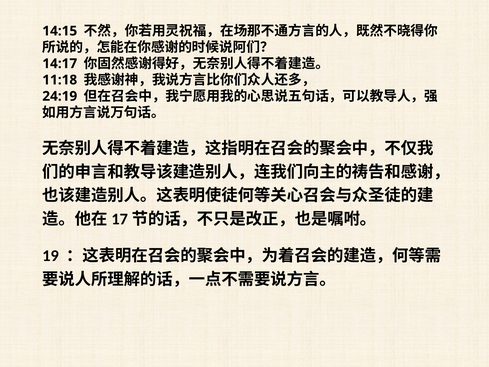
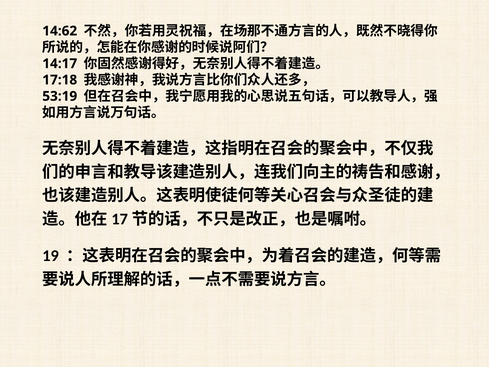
14:15: 14:15 -> 14:62 (60, 31)
11:18: 11:18 -> 17:18 (60, 80)
24:19: 24:19 -> 53:19 (60, 96)
